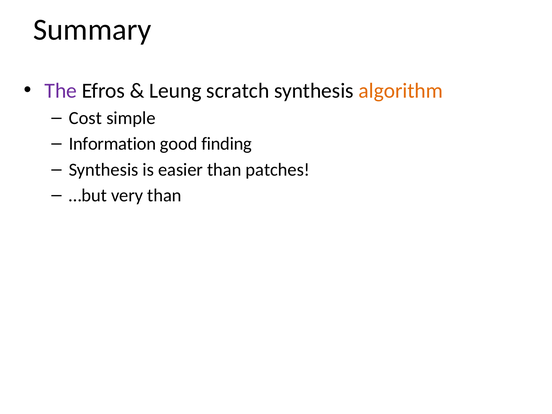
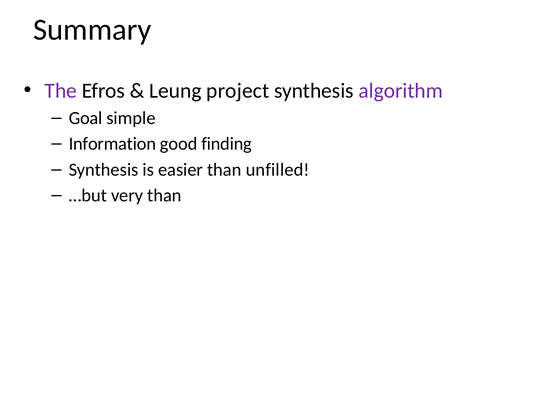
scratch: scratch -> project (238, 91)
algorithm colour: orange -> purple (401, 91)
Cost: Cost -> Goal (86, 118)
patches: patches -> unfilled (278, 170)
